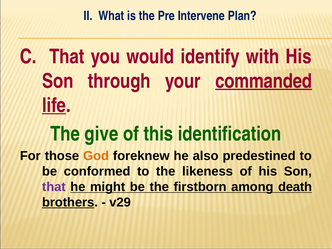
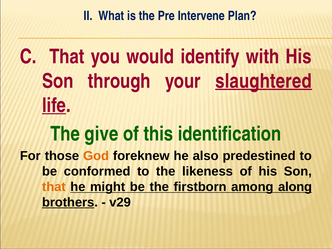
commanded: commanded -> slaughtered (264, 81)
that colour: purple -> orange (54, 187)
death: death -> along (295, 187)
